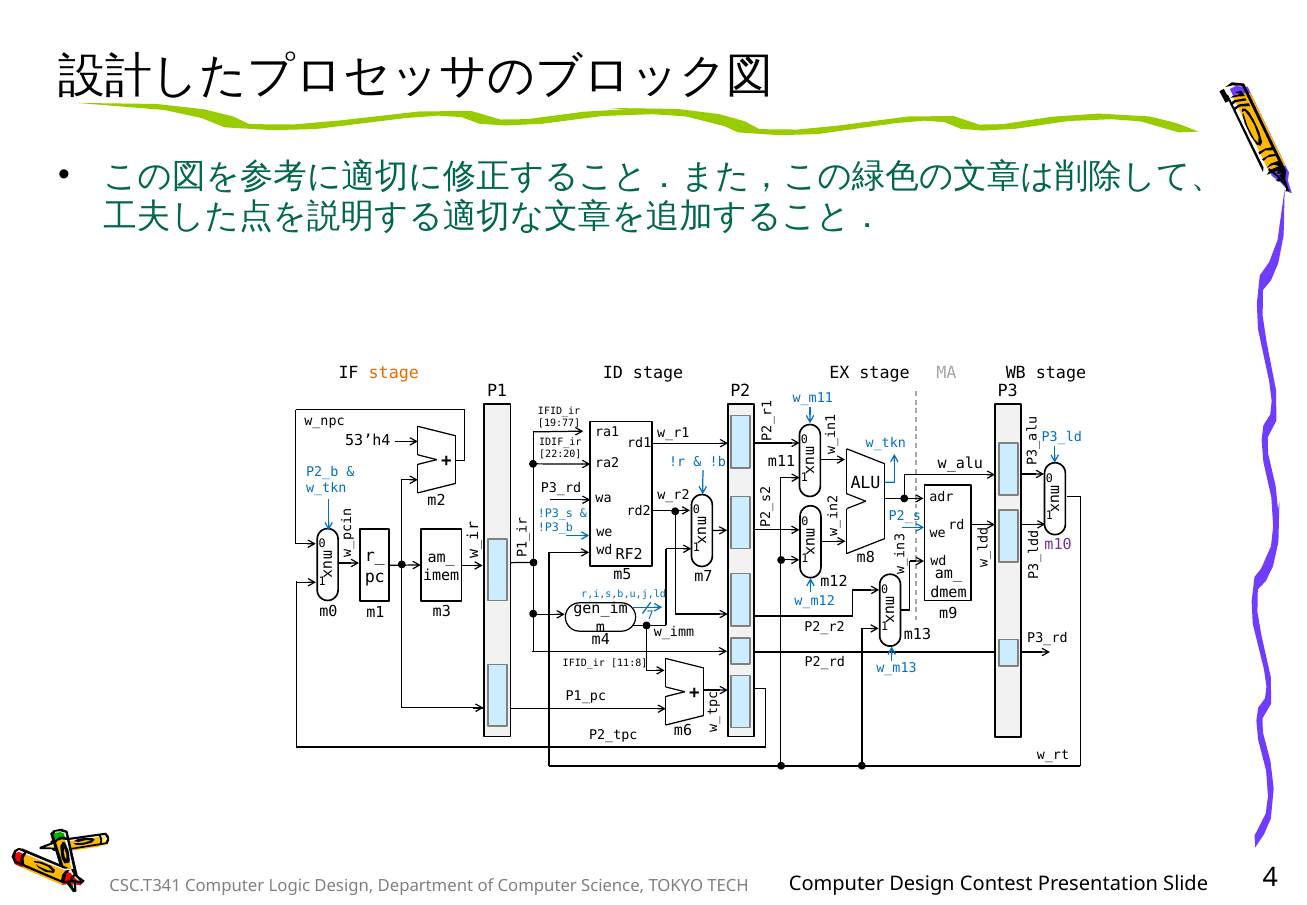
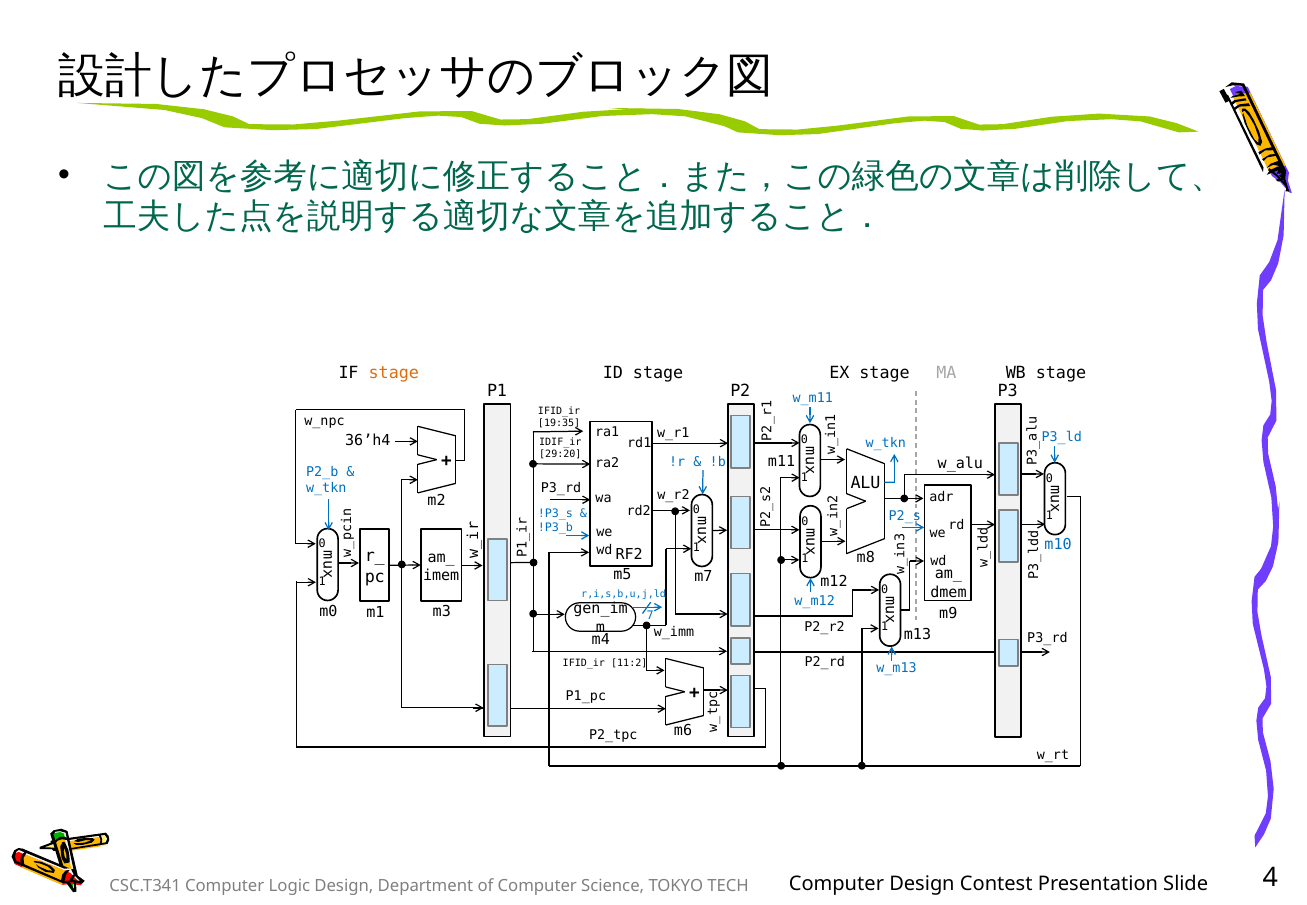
19:77: 19:77 -> 19:35 (559, 423)
53’h4: 53’h4 -> 36’h4 (368, 440)
22:20: 22:20 -> 29:20 (560, 454)
m10 colour: purple -> blue (1058, 544)
11:8: 11:8 -> 11:2 (629, 663)
